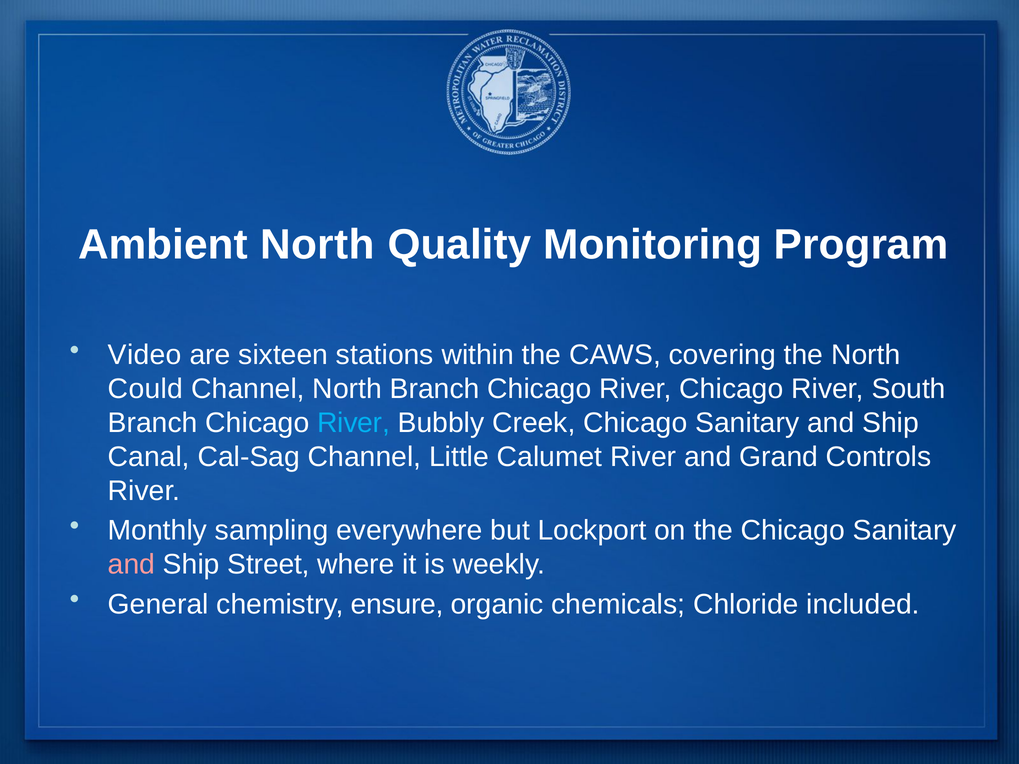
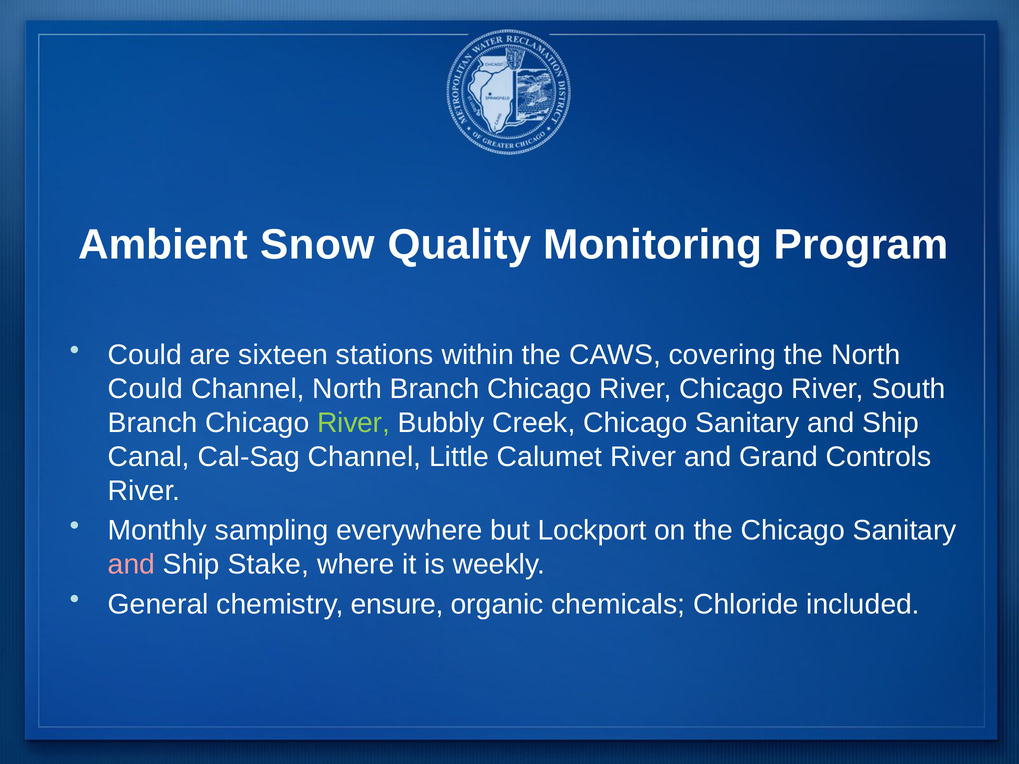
Ambient North: North -> Snow (317, 245)
Video: Video -> Could (145, 355)
River colour: light blue -> light green (354, 423)
Street: Street -> Stake (268, 565)
